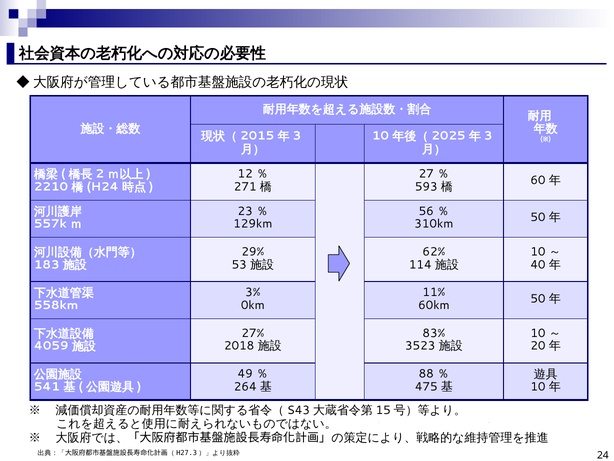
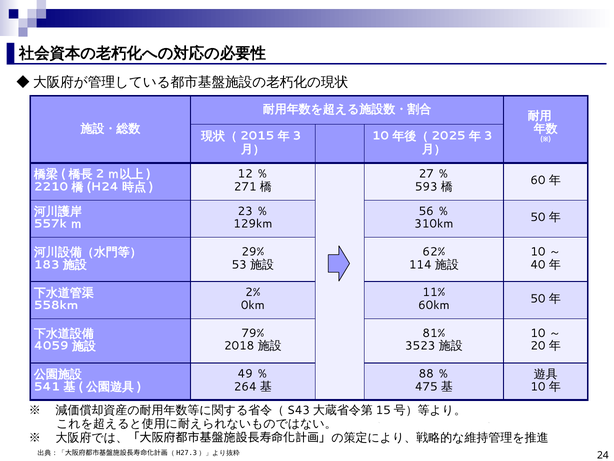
3%: 3% -> 2% (253, 292)
27%: 27% -> 79% (253, 333)
83%: 83% -> 81% (434, 333)
